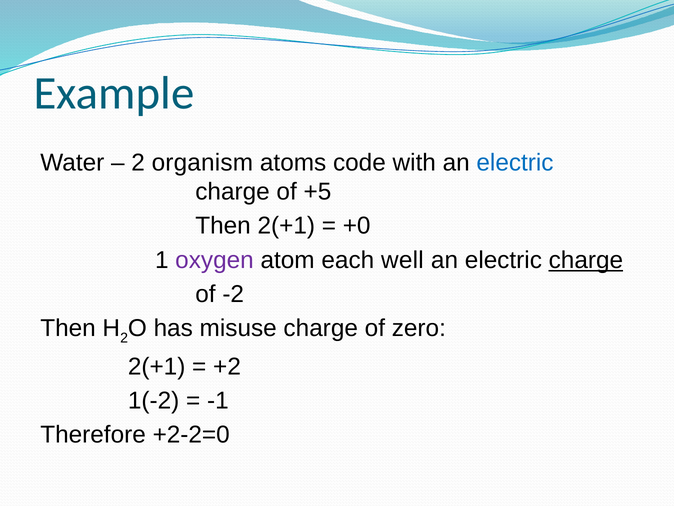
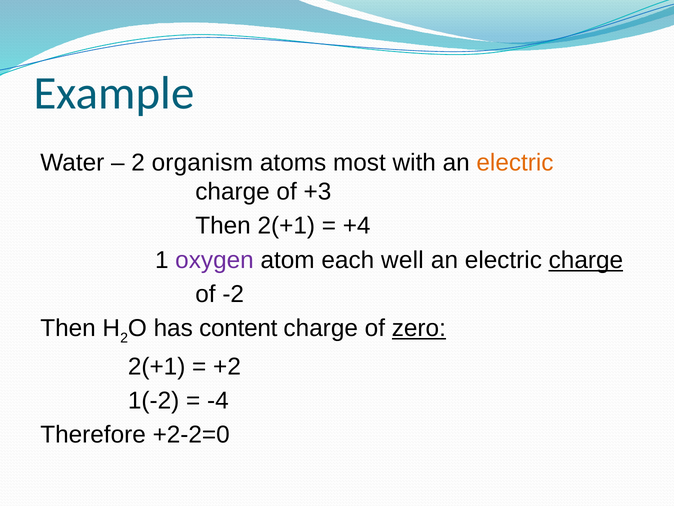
code: code -> most (359, 162)
electric colour: blue -> orange (515, 162)
+5: +5 -> +3 (317, 192)
+0: +0 -> +4 (357, 226)
misuse: misuse -> content (238, 328)
zero underline: none -> present (419, 328)
-1: -1 -> -4 (218, 400)
